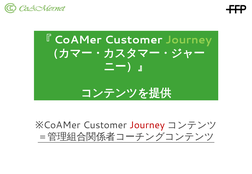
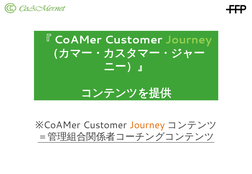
Journey colour: red -> orange (147, 126)
